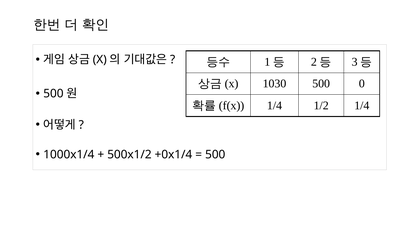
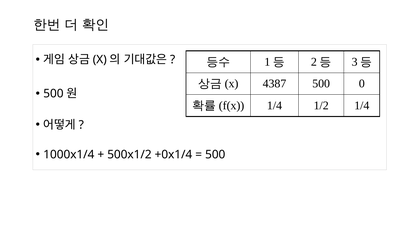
1030: 1030 -> 4387 (274, 84)
